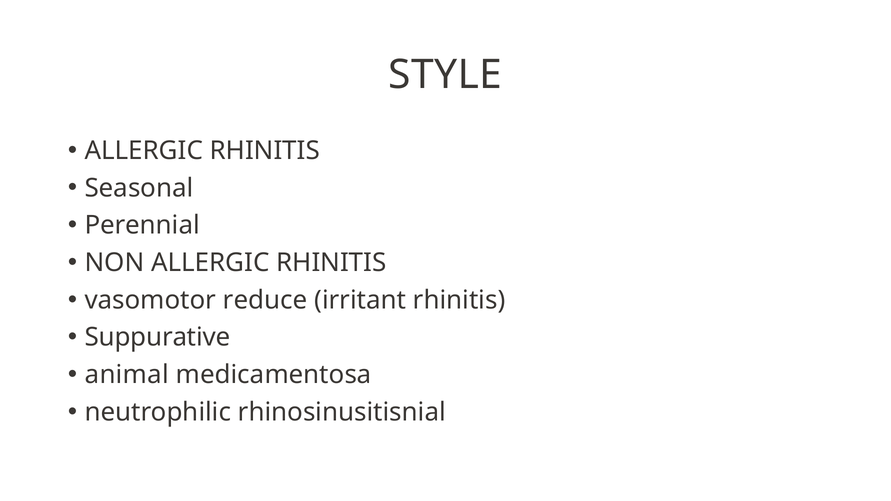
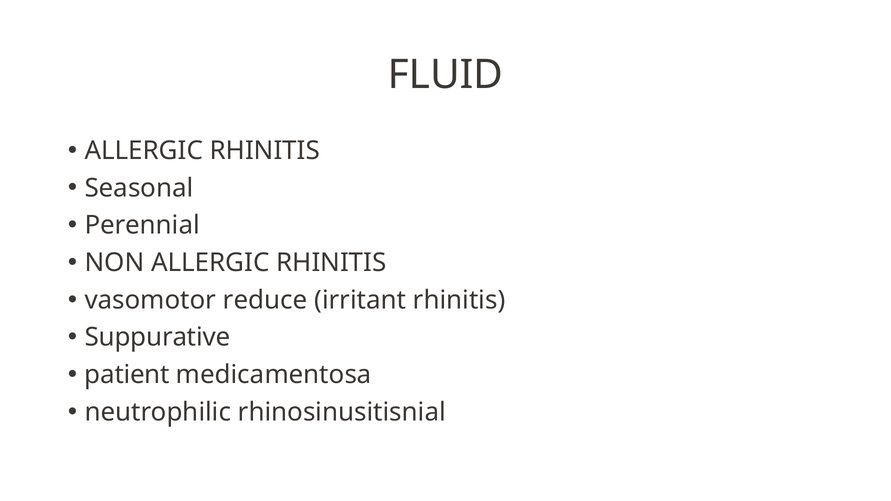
STYLE: STYLE -> FLUID (445, 75)
animal: animal -> patient (127, 375)
